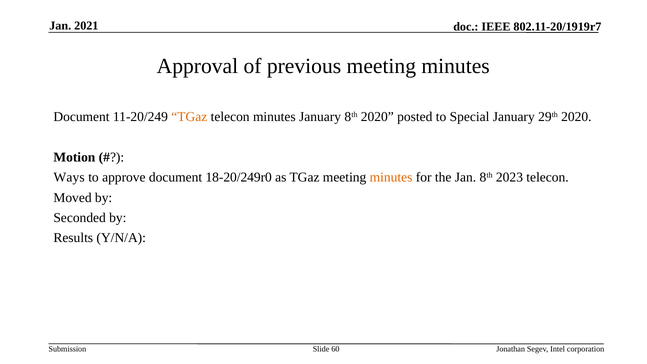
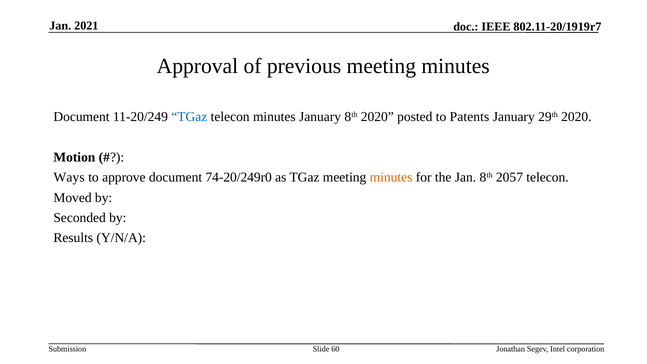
TGaz colour: orange -> blue (189, 117)
Special: Special -> Patents (470, 117)
18-20/249r0: 18-20/249r0 -> 74-20/249r0 (239, 177)
2023: 2023 -> 2057 (509, 177)
